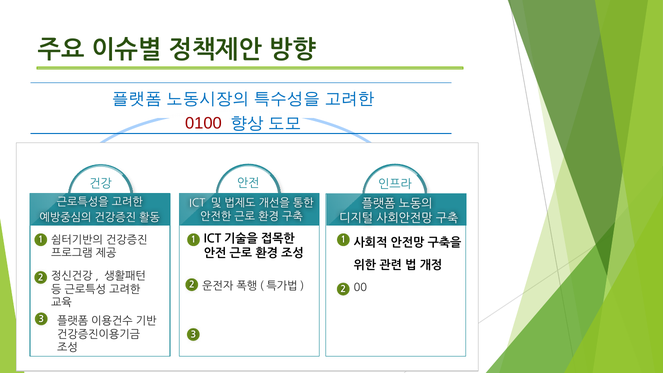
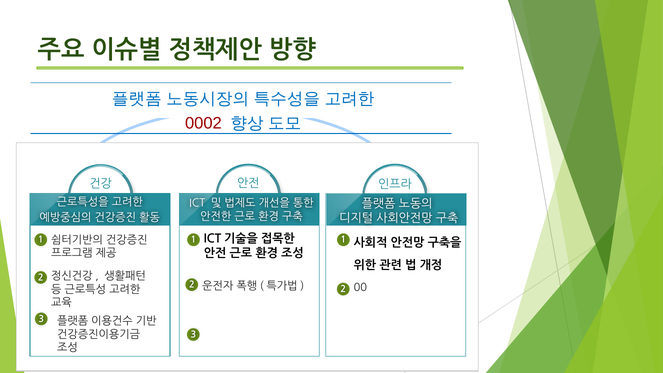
0100: 0100 -> 0002 (203, 123)
